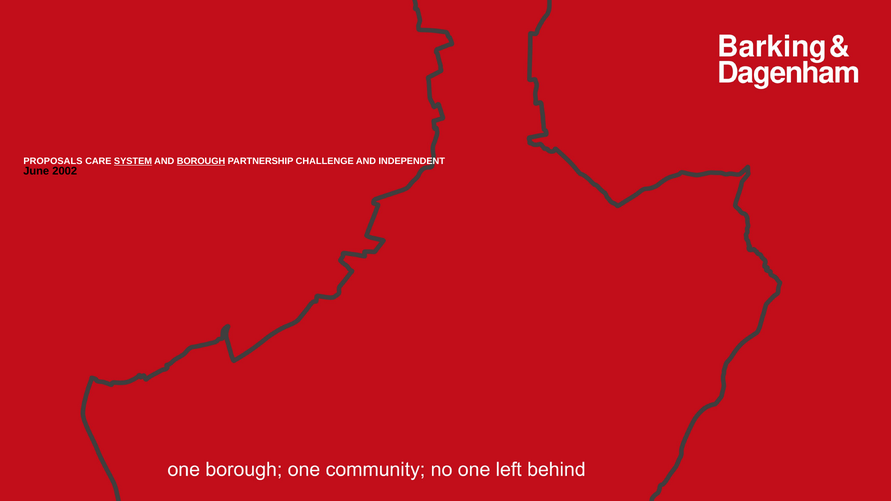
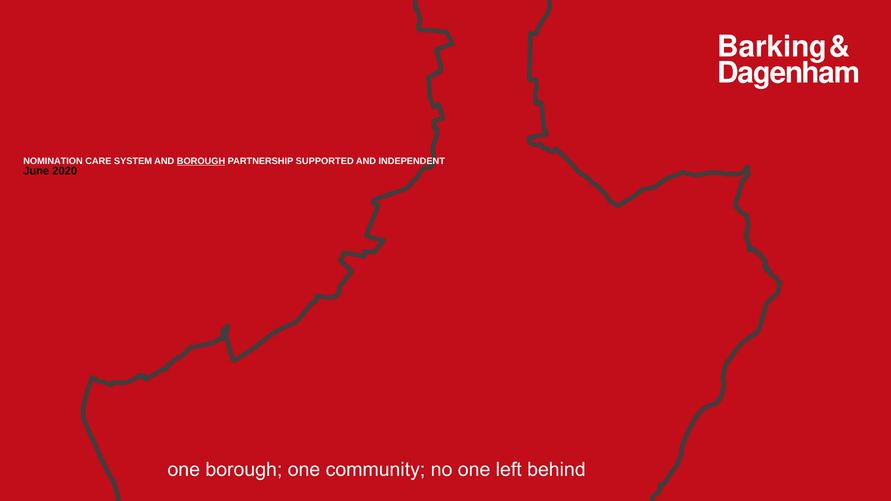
PROPOSALS: PROPOSALS -> NOMINATION (53, 161)
SYSTEM underline: present -> none (133, 161)
CHALLENGE: CHALLENGE -> SUPPORTED (325, 161)
2002: 2002 -> 2020 (65, 171)
